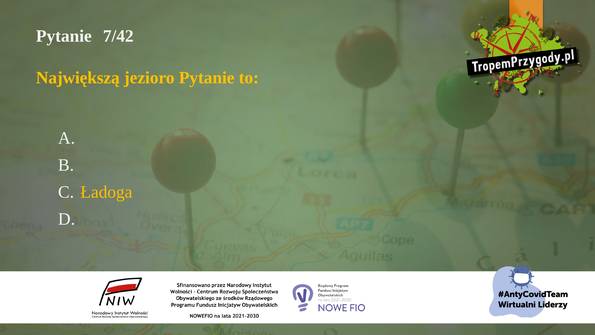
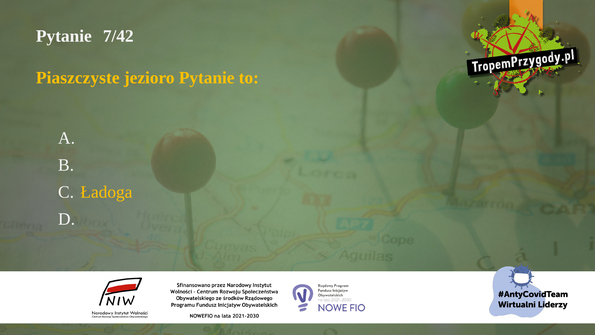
Największą: Największą -> Piaszczyste (78, 78)
